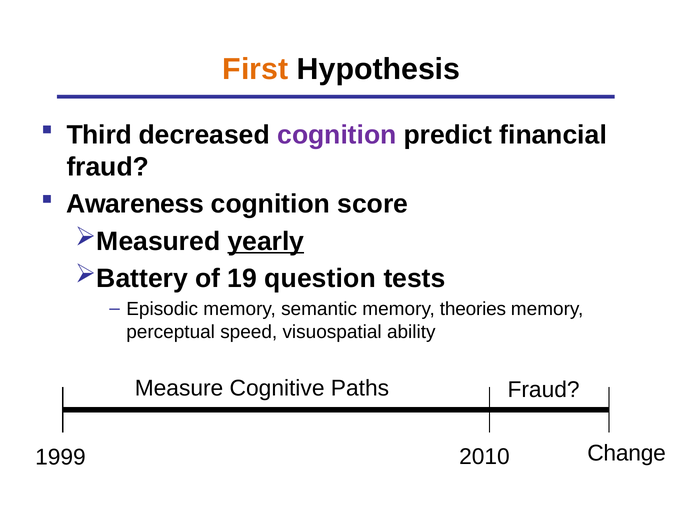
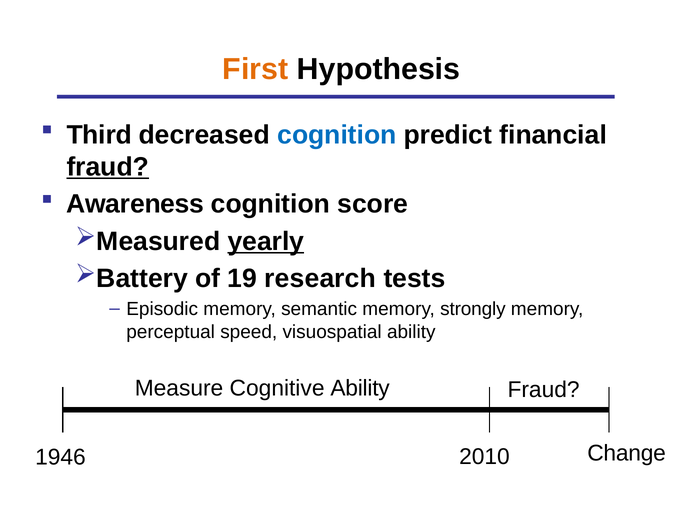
cognition colour: purple -> blue (337, 135)
fraud underline: none -> present (108, 167)
question: question -> research (320, 279)
theories: theories -> strongly (473, 309)
Cognitive Paths: Paths -> Ability (360, 388)
1999: 1999 -> 1946 (60, 457)
